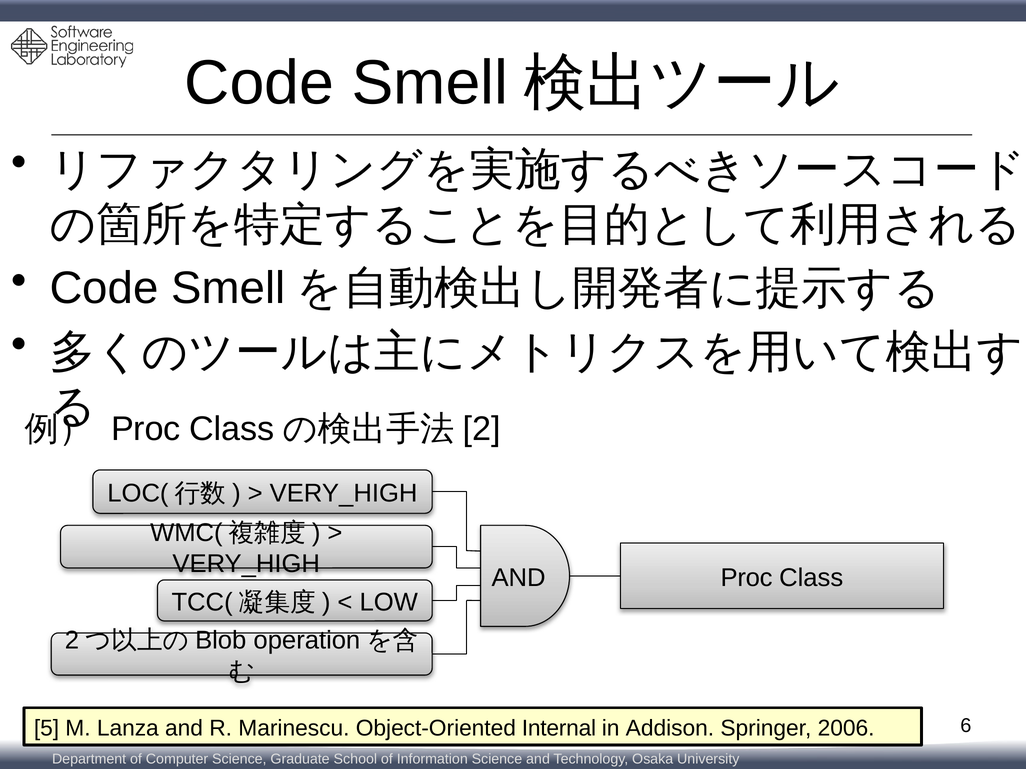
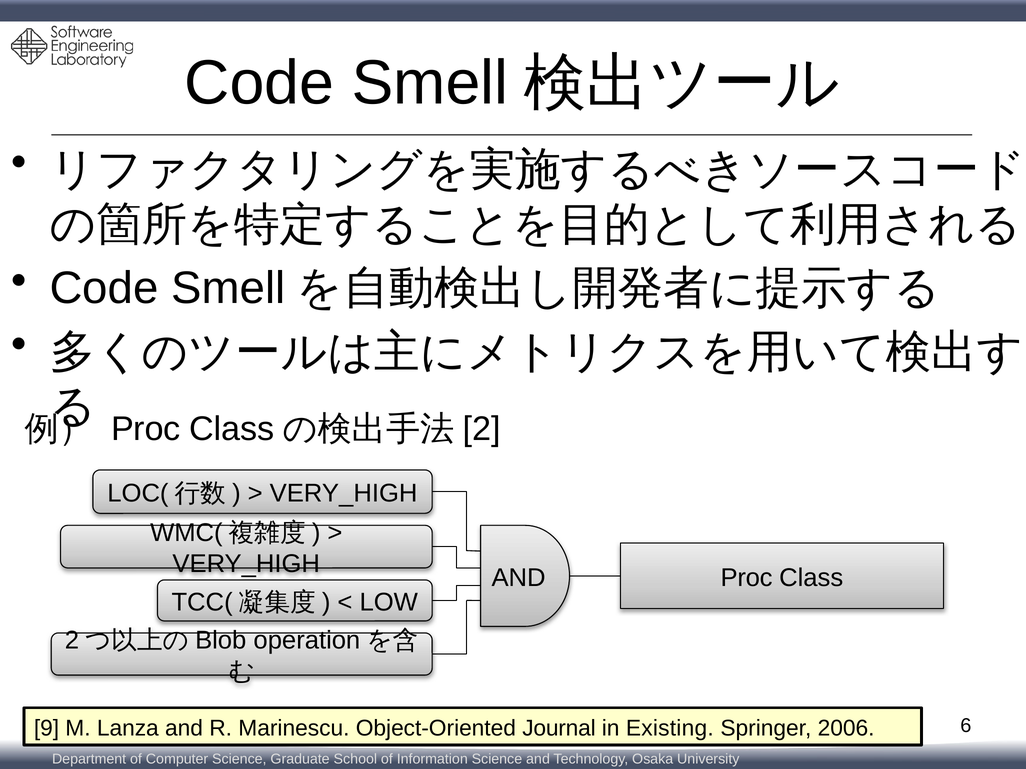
5: 5 -> 9 (47, 728)
Internal: Internal -> Journal (559, 728)
Addison: Addison -> Existing (670, 728)
